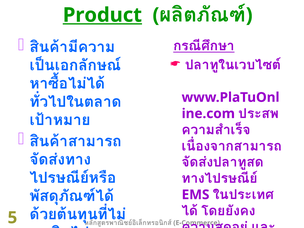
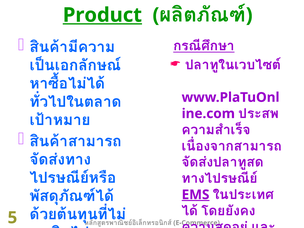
EMS underline: none -> present (196, 195)
